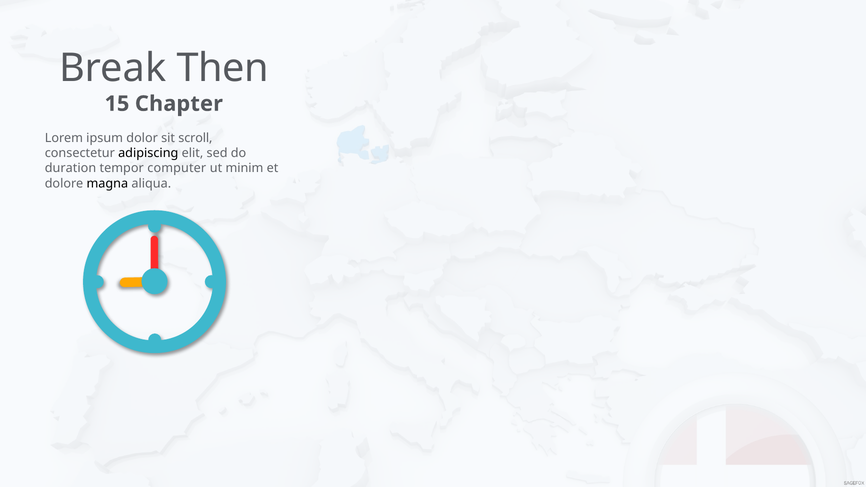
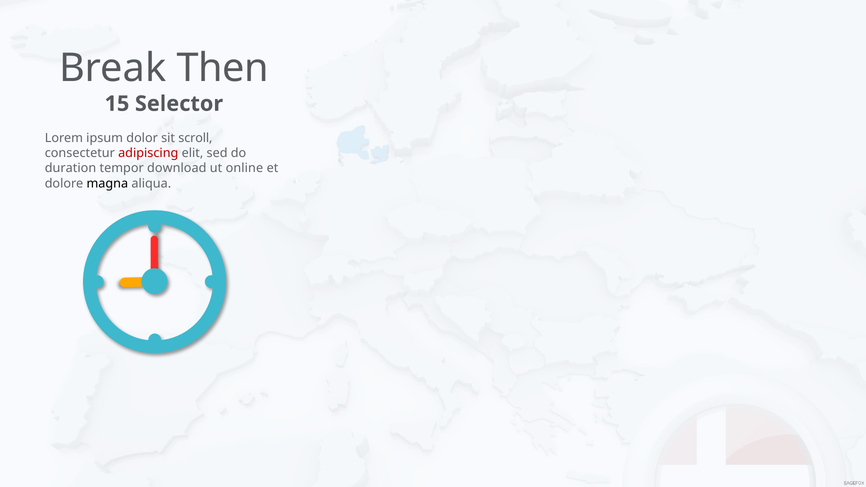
Chapter: Chapter -> Selector (179, 104)
adipiscing colour: black -> red (148, 153)
computer: computer -> download (177, 168)
minim: minim -> online (244, 168)
